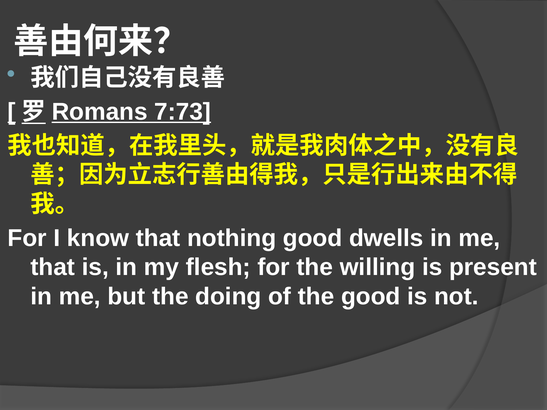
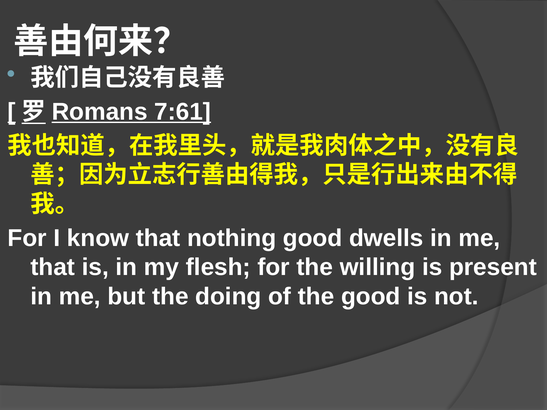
7:73: 7:73 -> 7:61 (183, 112)
